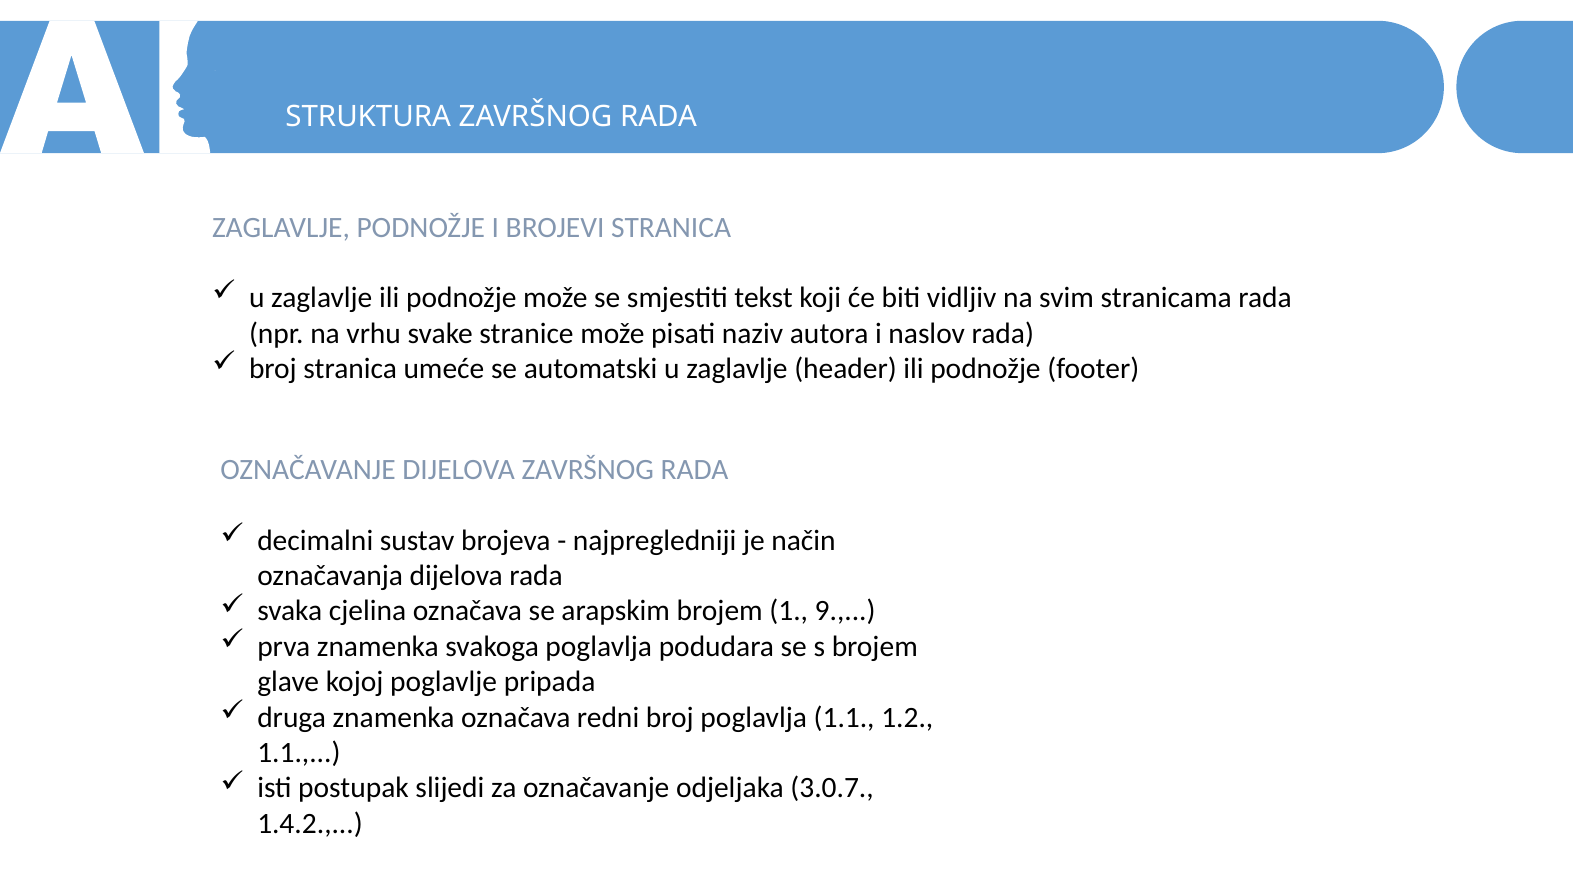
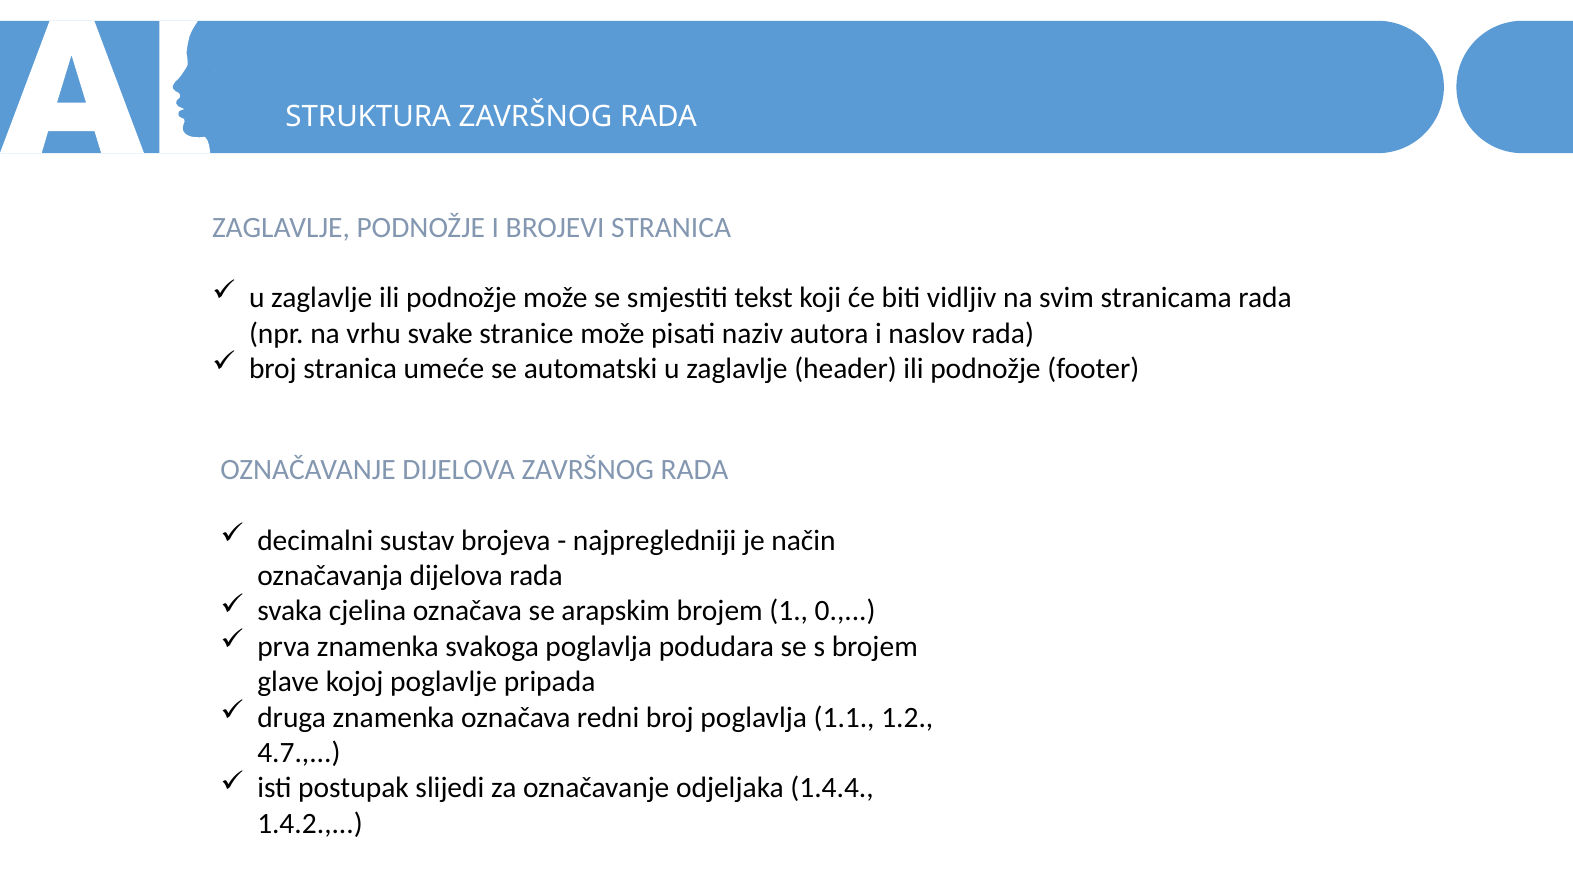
9: 9 -> 0 (845, 611)
1.1: 1.1 -> 4.7 (299, 753)
3.0.7: 3.0.7 -> 1.4.4 (832, 788)
